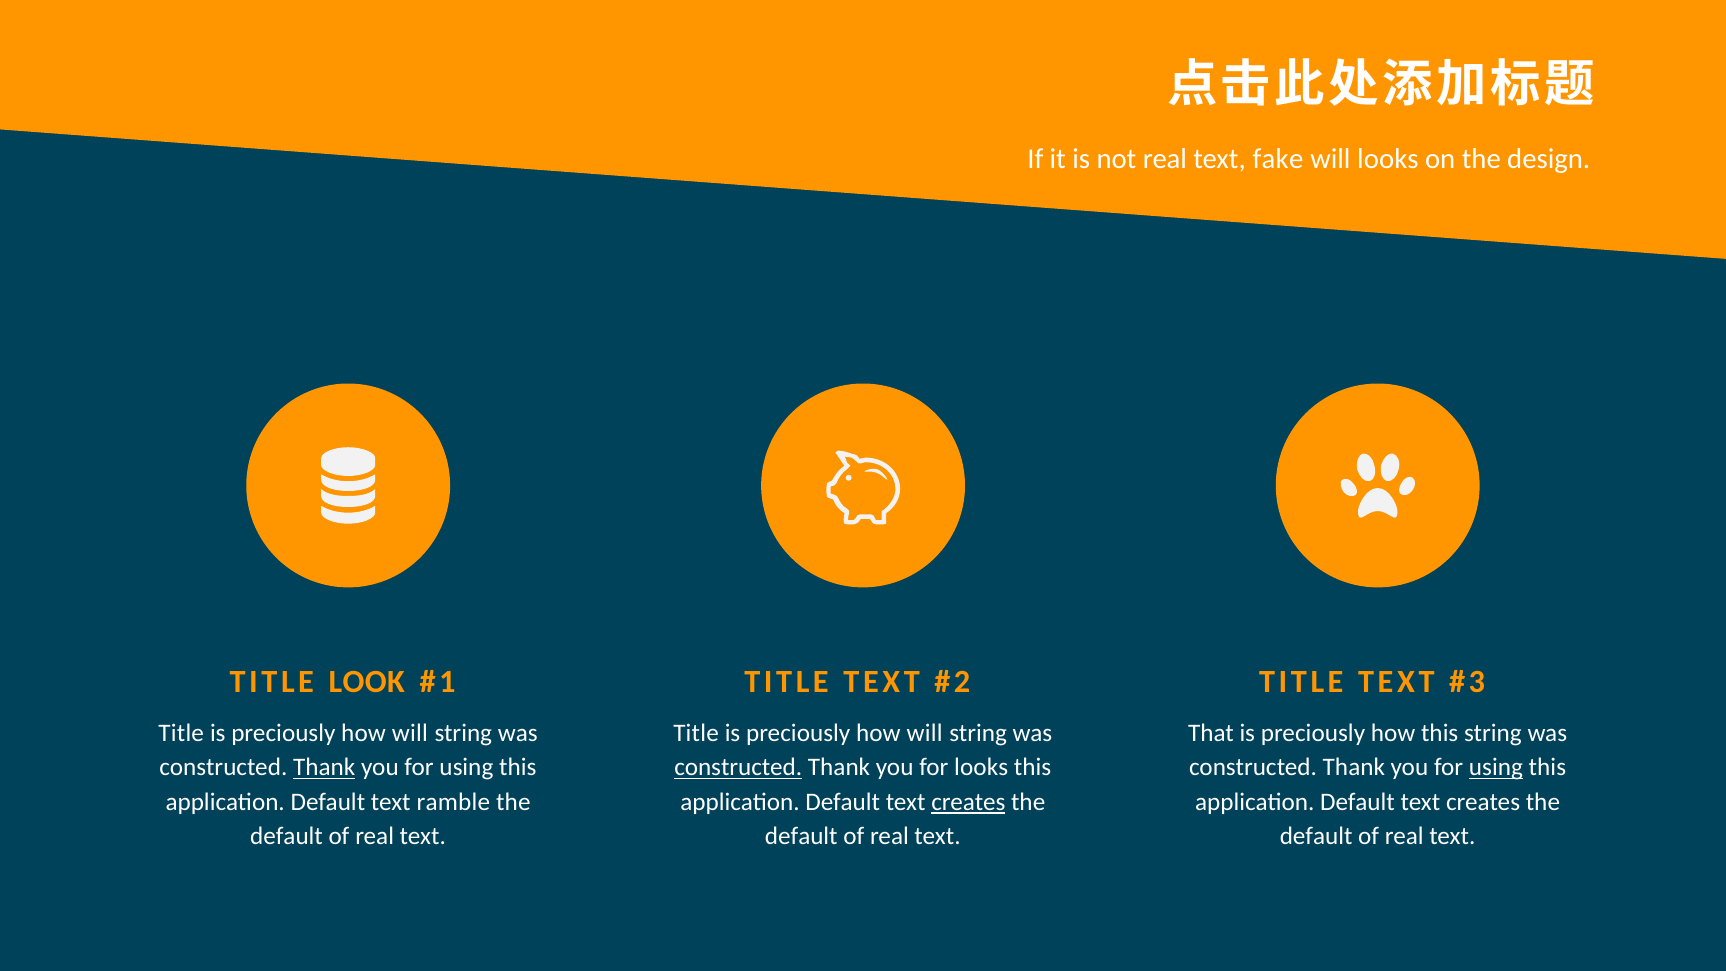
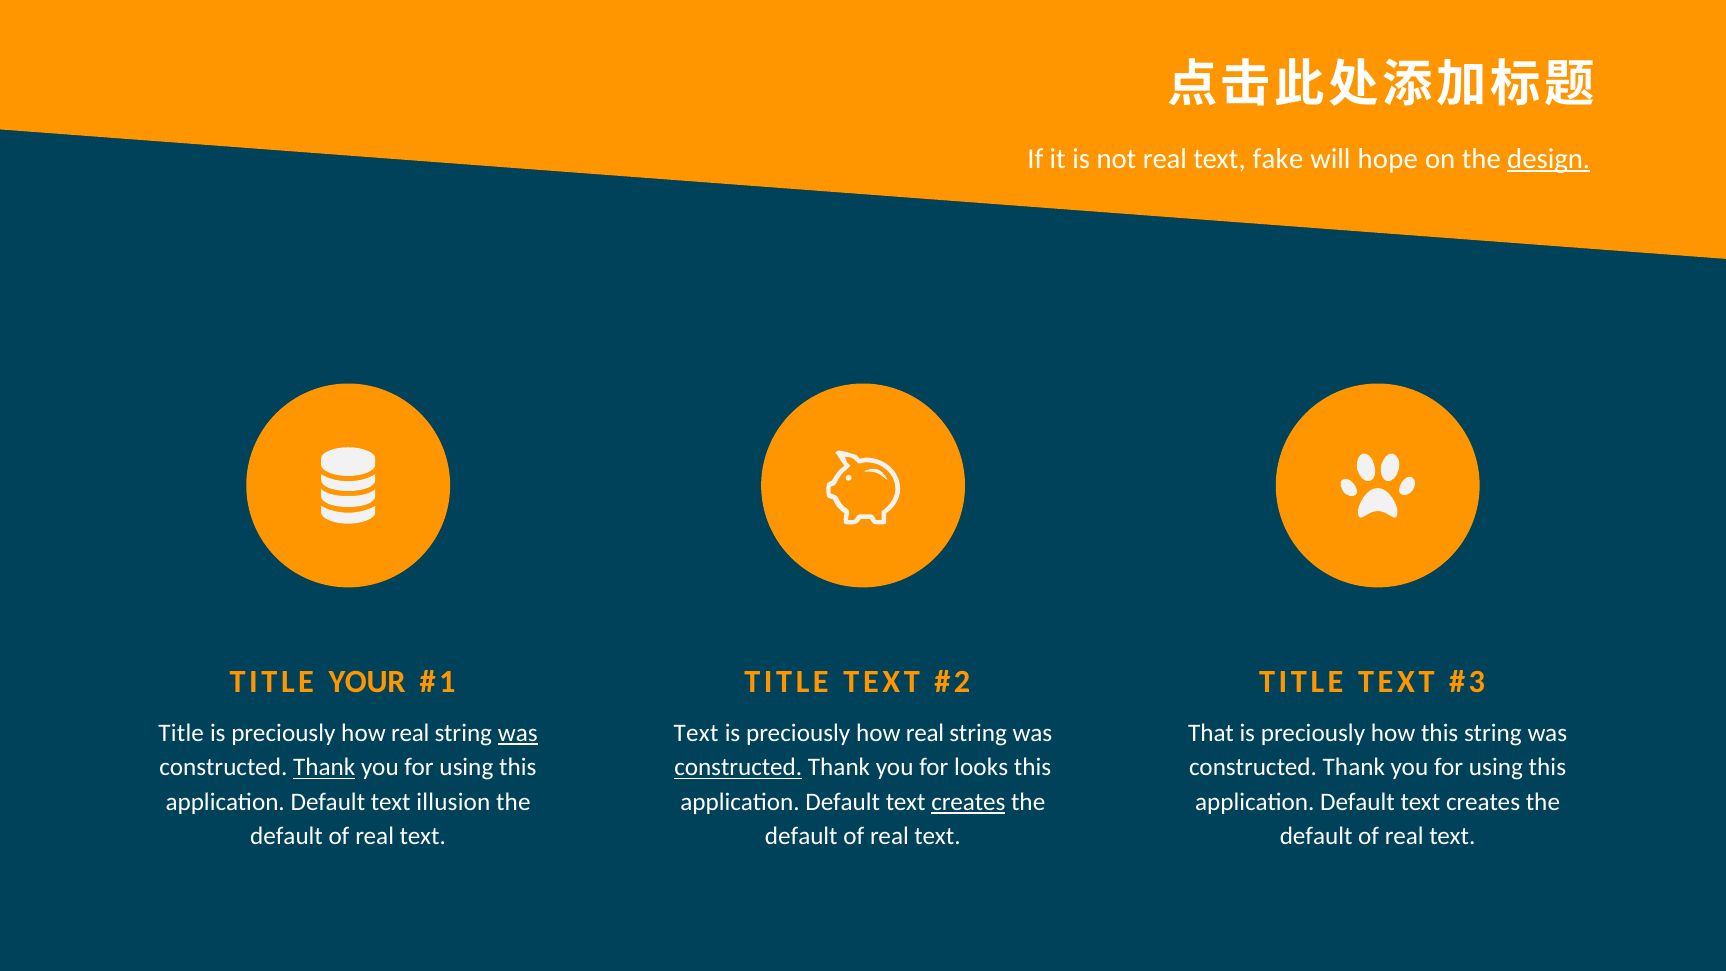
will looks: looks -> hope (1388, 159)
design underline: none -> present (1549, 159)
LOOK: LOOK -> YOUR (367, 681)
will: will -> real (410, 733)
was underline: none -> present (518, 733)
Title: Title -> Text (696, 733)
will: will -> real (925, 733)
using underline: present -> none (1496, 768)
ramble: ramble -> illusion (453, 802)
